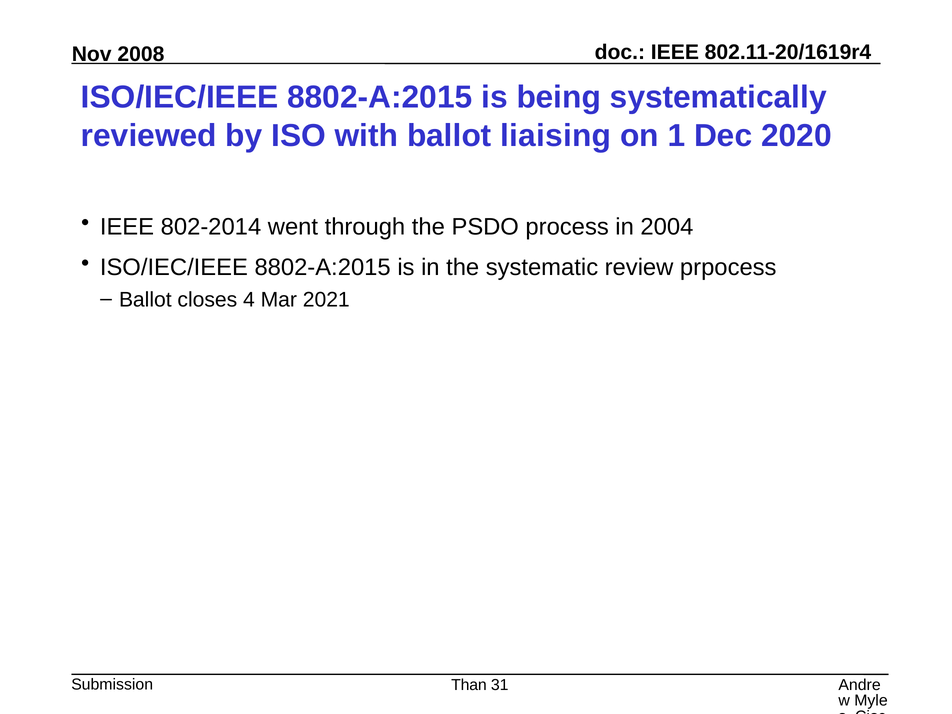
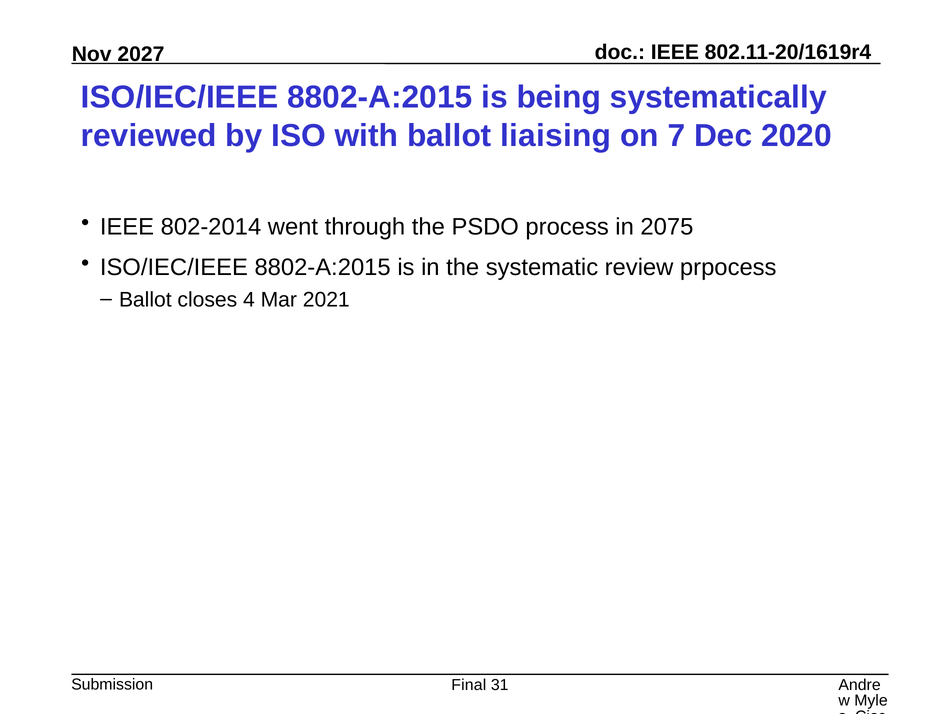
2008: 2008 -> 2027 (141, 54)
1: 1 -> 7 (676, 136)
2004: 2004 -> 2075 (667, 227)
Than: Than -> Final (469, 685)
